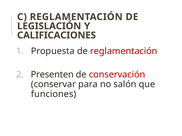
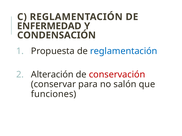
LEGISLACIÓN: LEGISLACIÓN -> ENFERMEDAD (49, 26)
CALIFICACIONES: CALIFICACIONES -> CONDENSACIÓN (56, 35)
reglamentación colour: red -> blue (124, 51)
Presenten: Presenten -> Alteración (52, 75)
